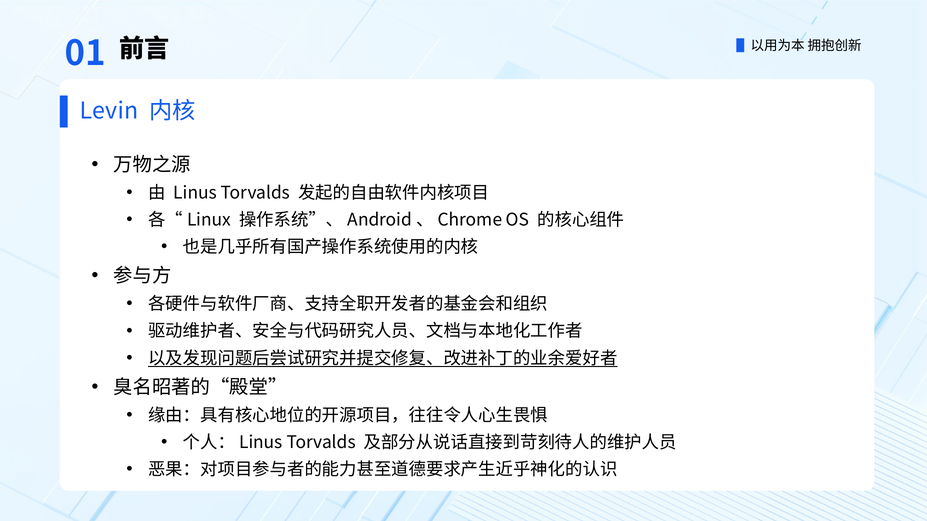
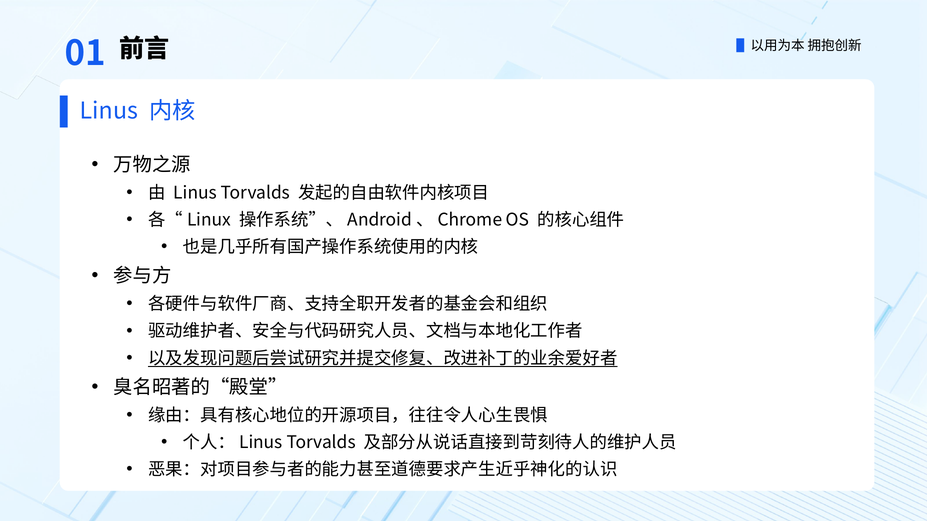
Levin: Levin -> Linus (109, 111)
